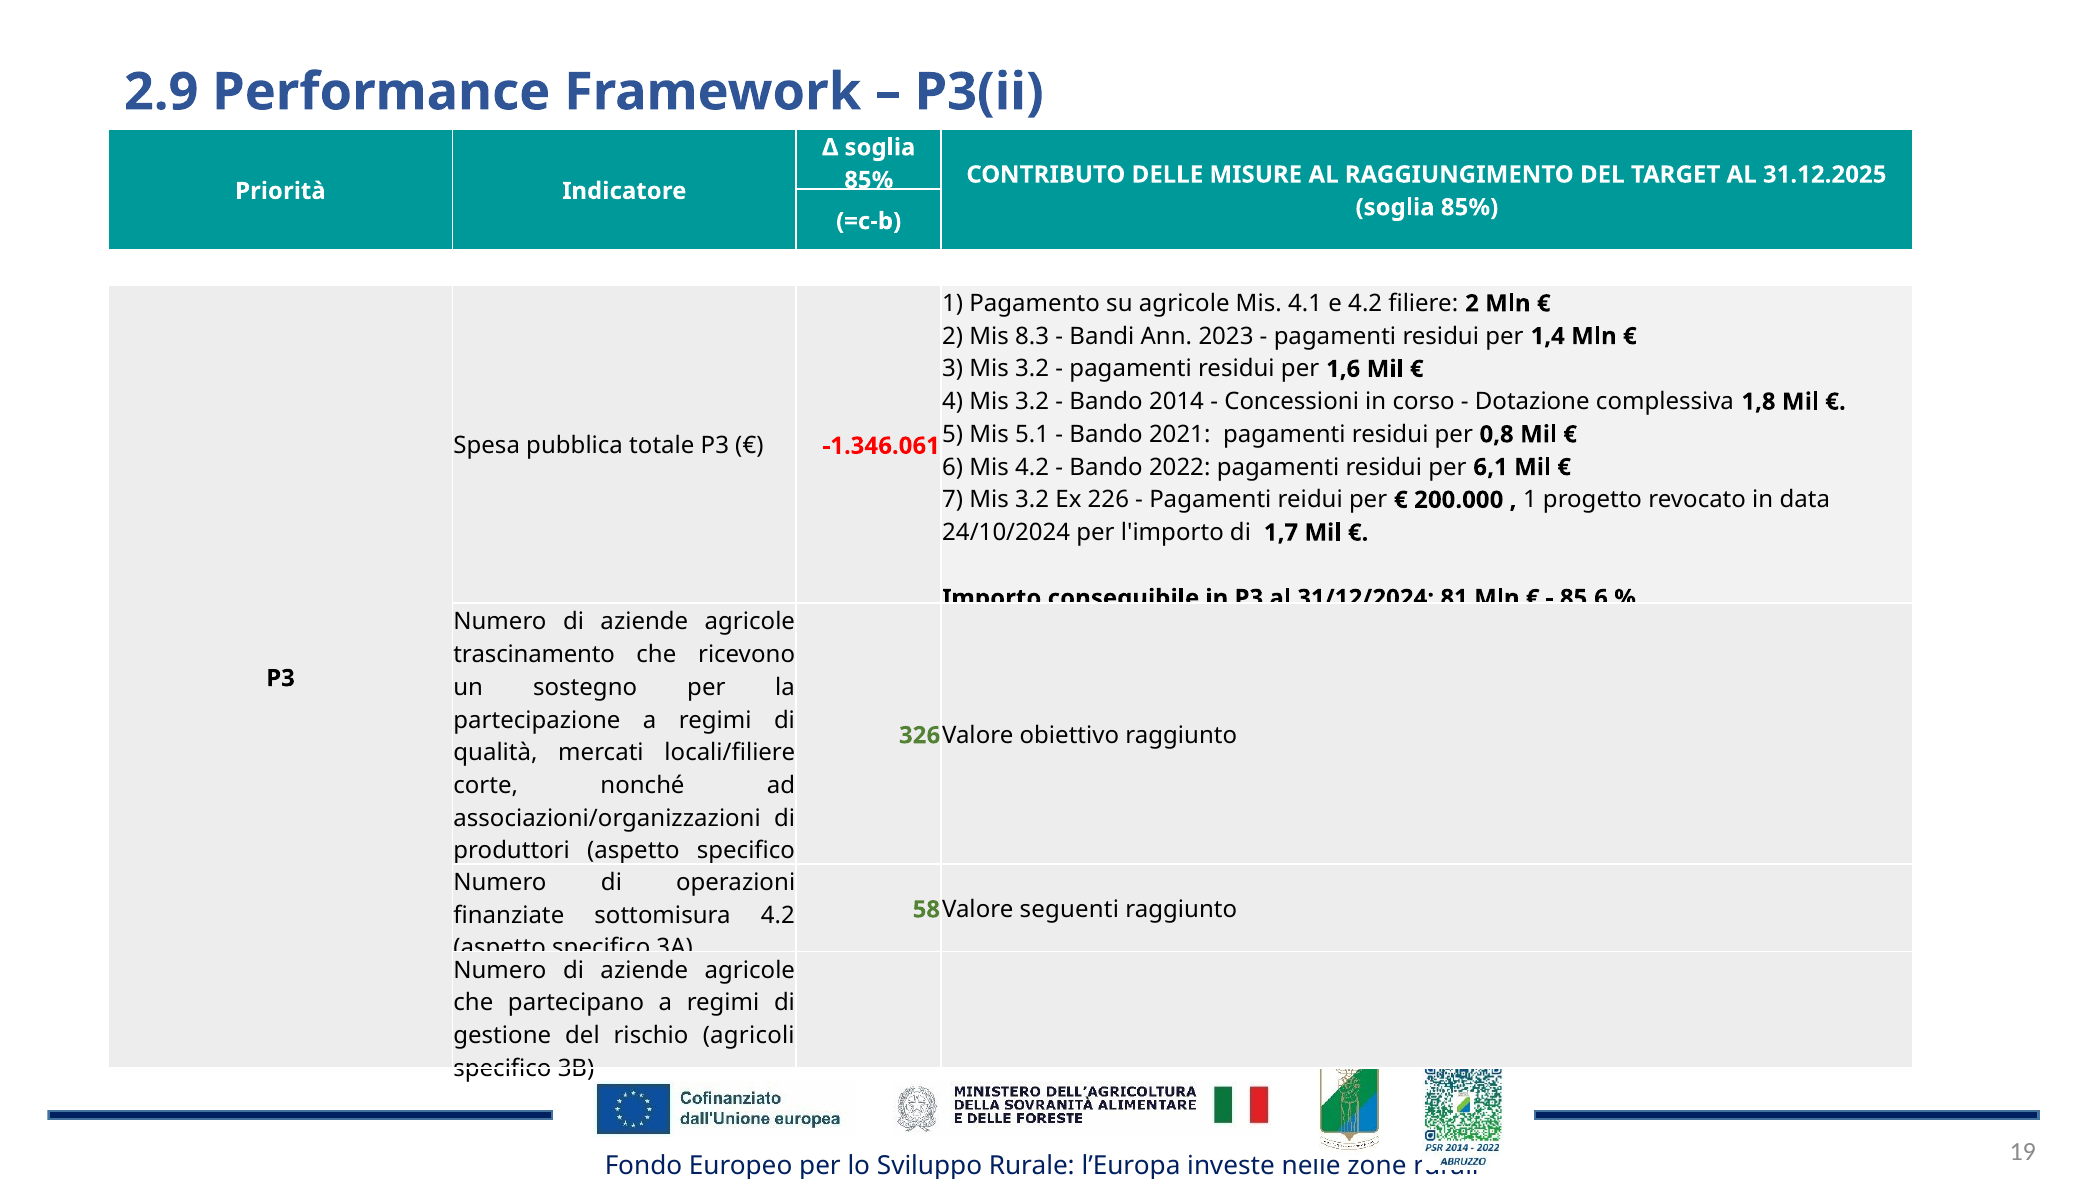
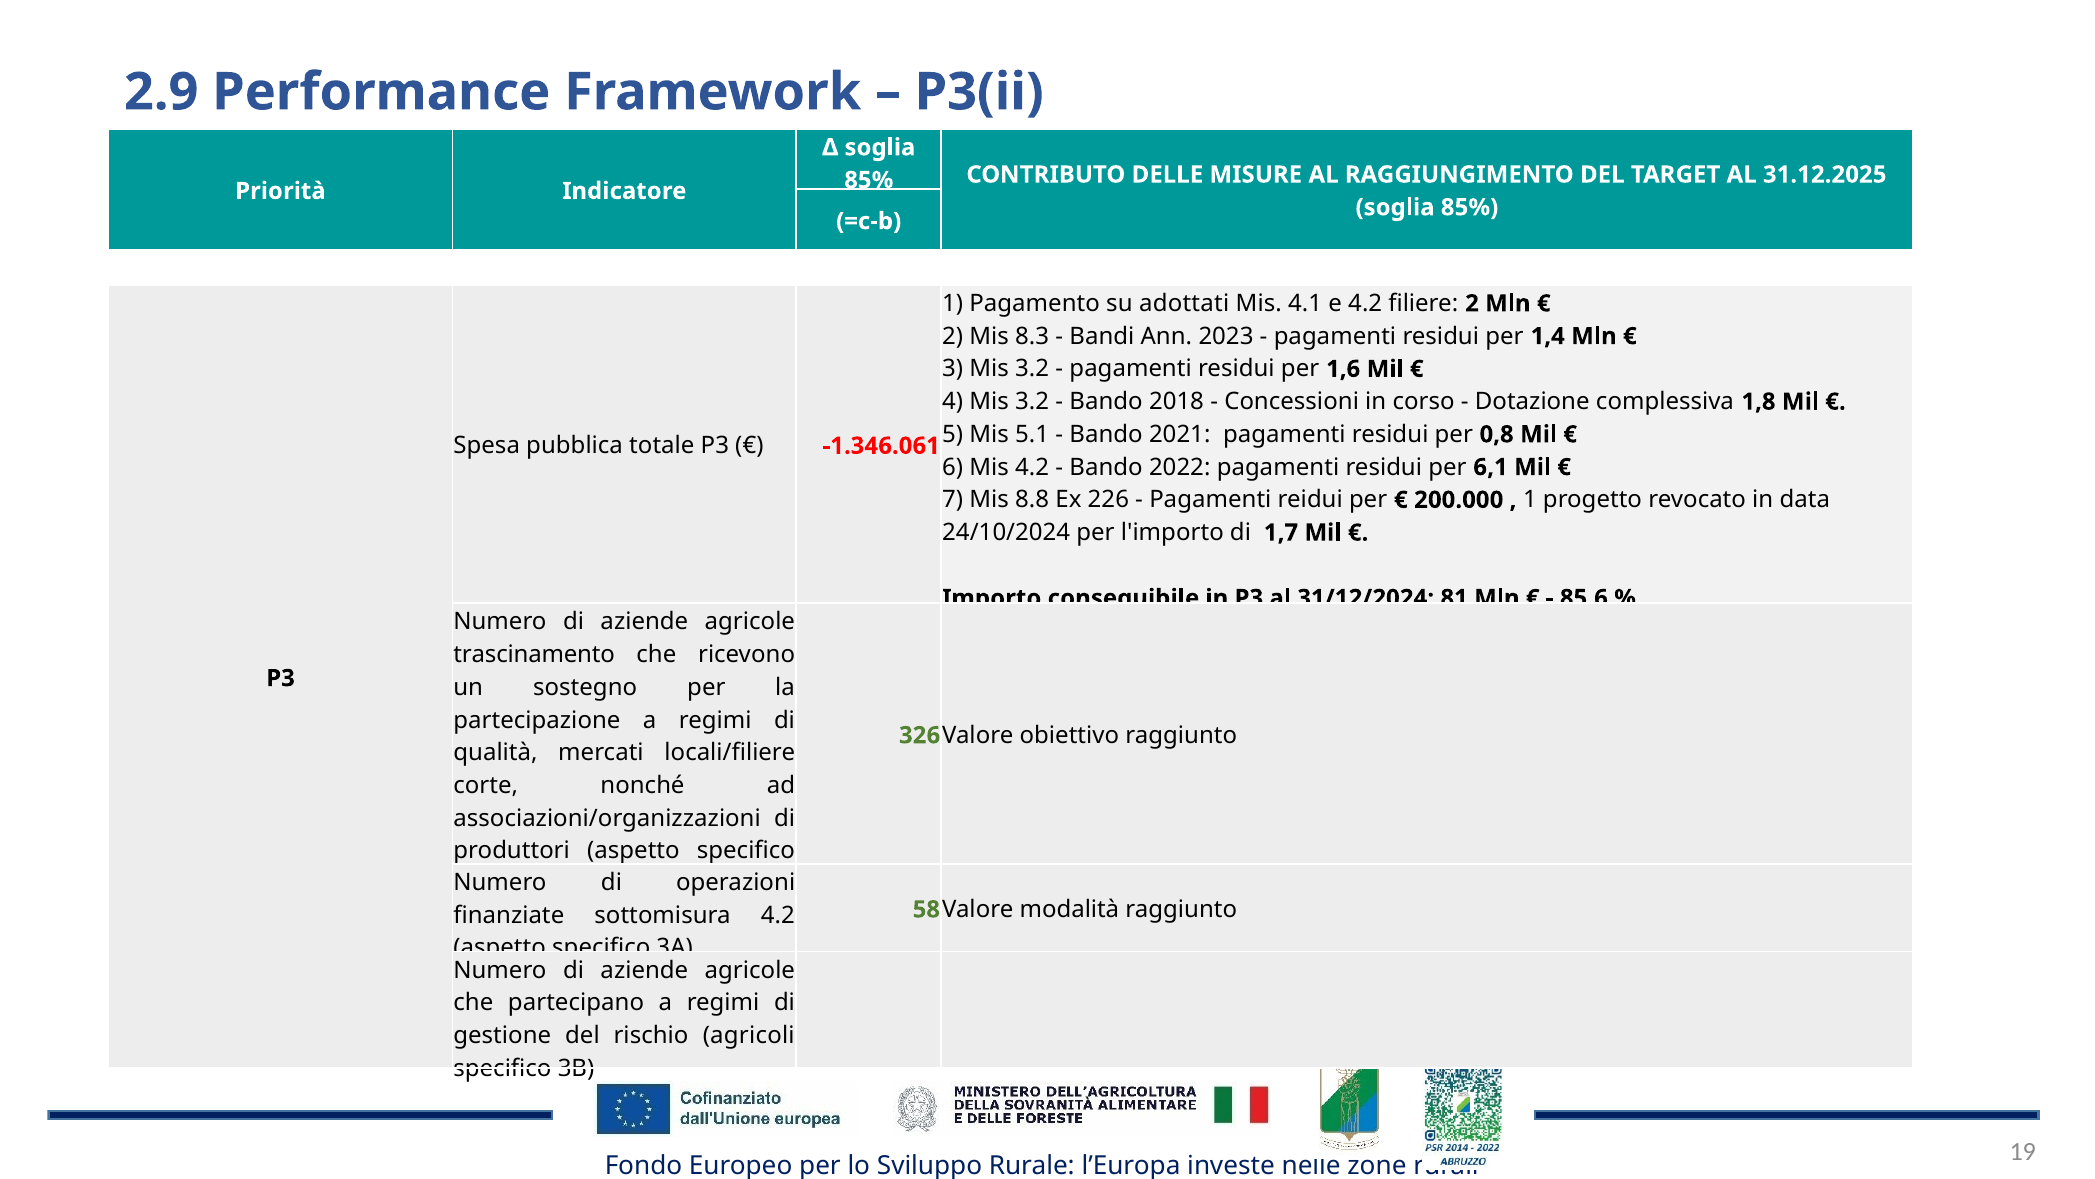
su agricole: agricole -> adottati (1184, 303)
2014: 2014 -> 2018 (1177, 402)
7 Mis 3.2: 3.2 -> 8.8 (1032, 500)
seguenti: seguenti -> modalità (1069, 909)
